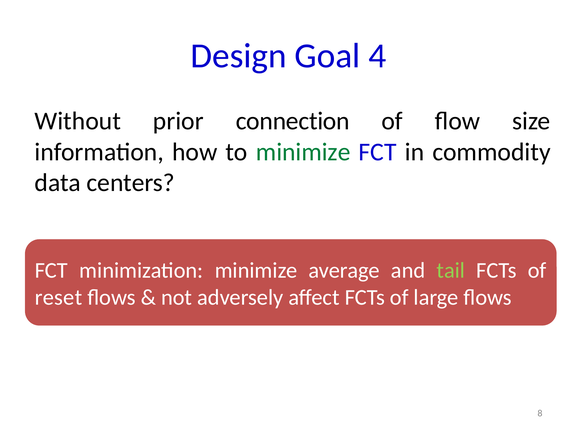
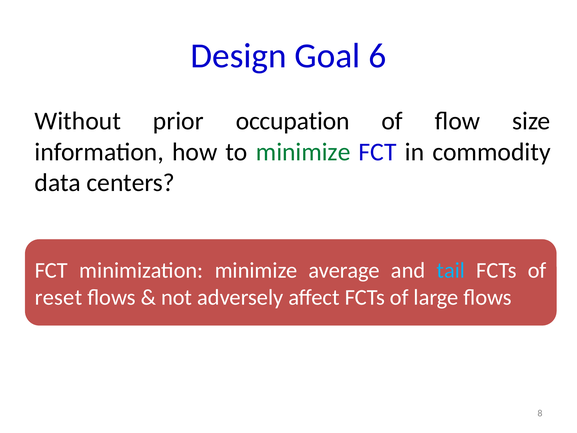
4: 4 -> 6 (377, 56)
connection: connection -> occupation (293, 121)
tail colour: light green -> light blue (451, 270)
